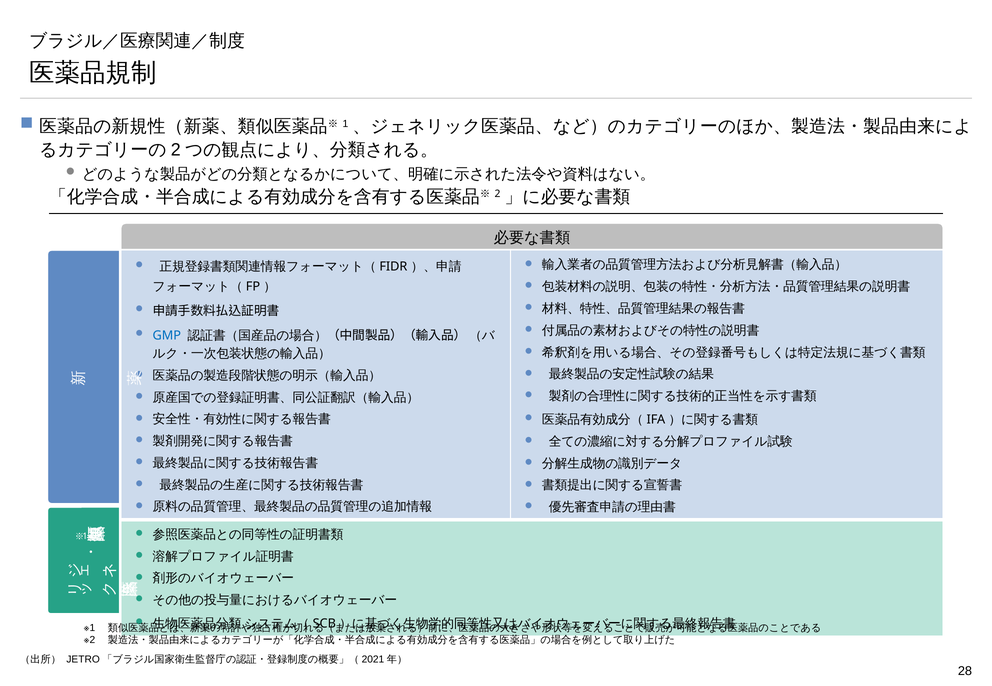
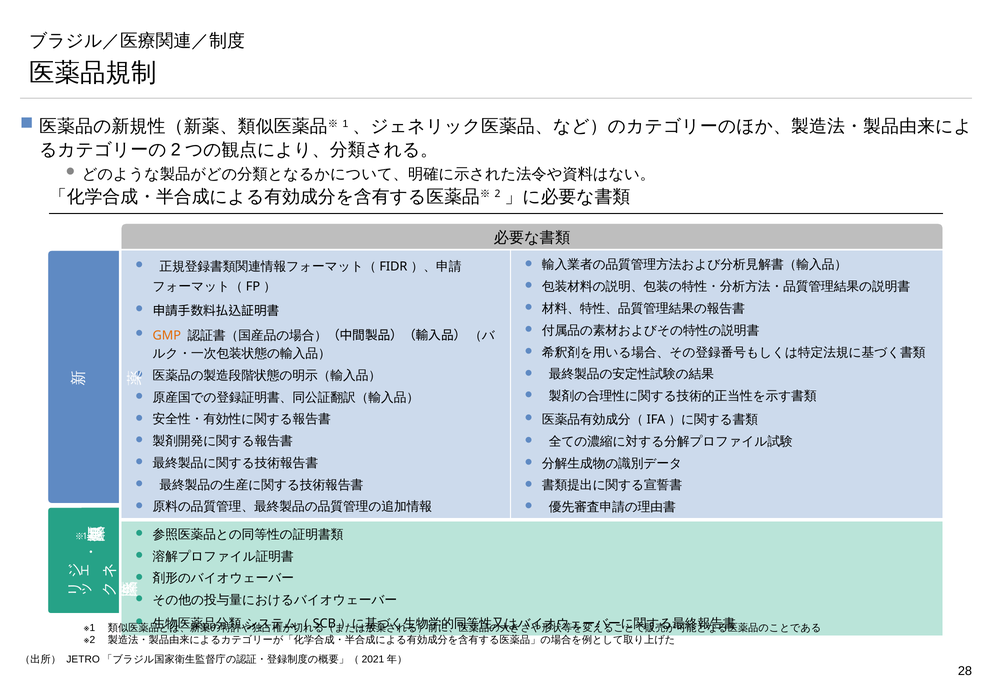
GMP colour: blue -> orange (167, 336)
